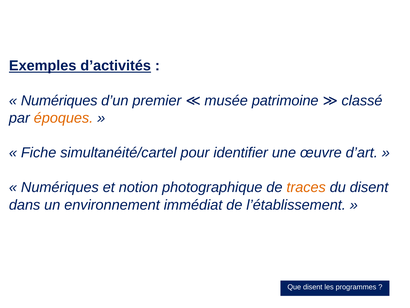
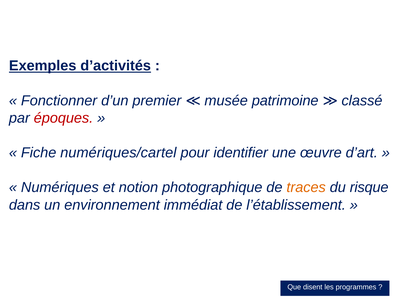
Numériques: Numériques -> Fonctionner (59, 100)
époques colour: orange -> red (64, 118)
simultanéité/cartel: simultanéité/cartel -> numériques/cartel (118, 152)
du disent: disent -> risque (369, 187)
